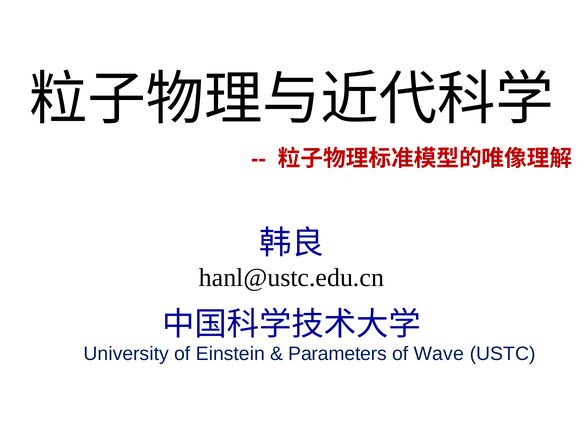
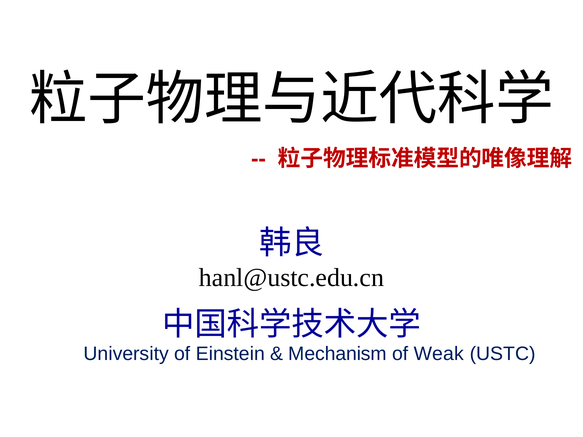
Parameters: Parameters -> Mechanism (338, 354)
Wave: Wave -> Weak (439, 354)
